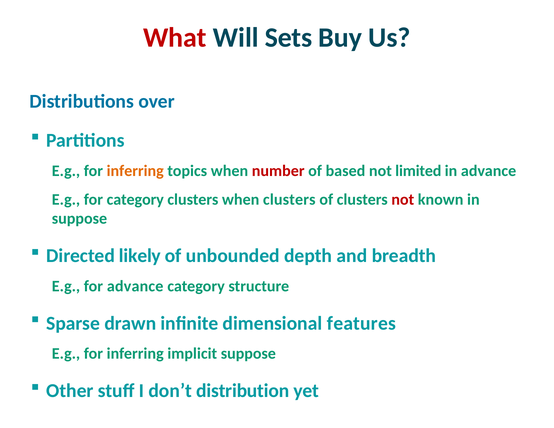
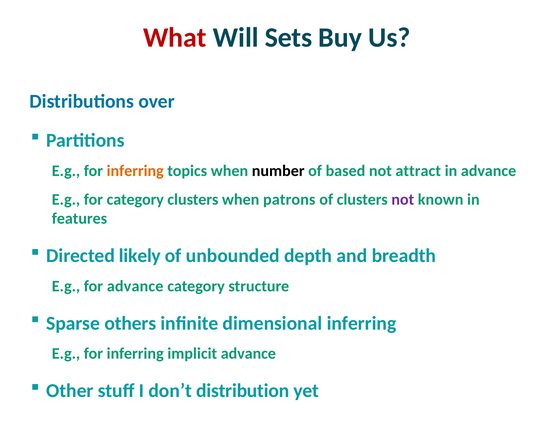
number colour: red -> black (278, 171)
limited: limited -> attract (418, 171)
when clusters: clusters -> patrons (289, 199)
not colour: red -> purple (403, 199)
suppose: suppose -> features (79, 219)
drawn: drawn -> others (130, 323)
dimensional features: features -> inferring (362, 323)
implicit suppose: suppose -> advance (248, 354)
